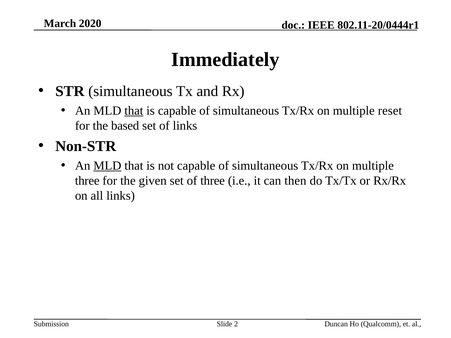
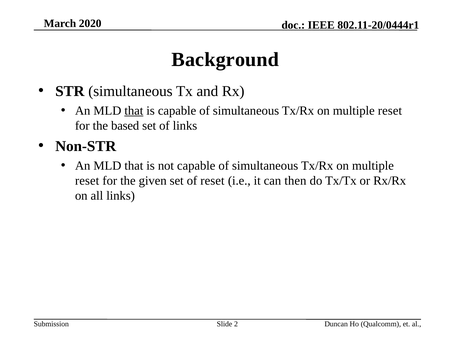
Immediately: Immediately -> Background (225, 60)
MLD underline: present -> none (107, 166)
three: three -> reset (87, 181)
of three: three -> reset (212, 181)
